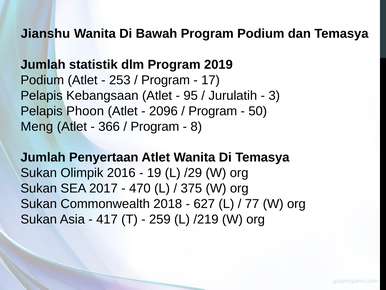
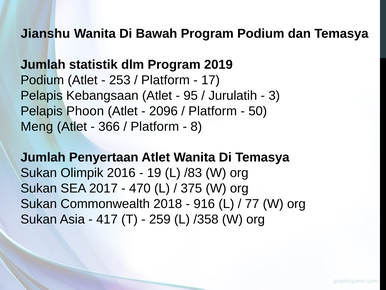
Program: Program -> Platform (165, 80)
Program: Program -> Platform (213, 111)
Program: Program -> Platform (155, 126)
/29: /29 -> /83 (193, 173)
627: 627 -> 916 (204, 204)
/219: /219 -> /358 (206, 219)
